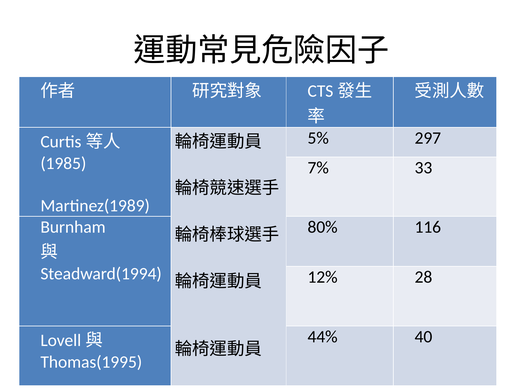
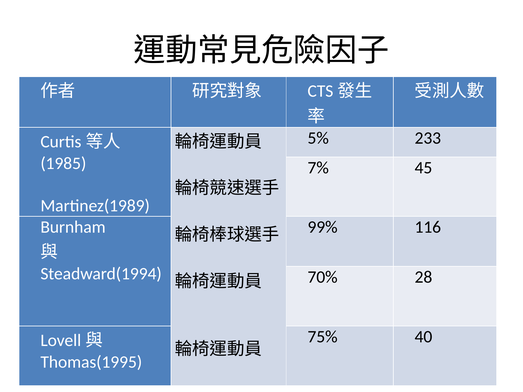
297: 297 -> 233 (428, 138)
33: 33 -> 45 (423, 168)
80%: 80% -> 99% (323, 227)
12%: 12% -> 70% (323, 277)
44%: 44% -> 75% (323, 337)
